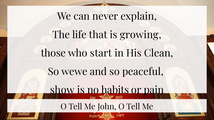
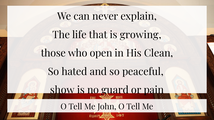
start: start -> open (101, 53)
wewe: wewe -> hated (74, 72)
habits: habits -> guard (115, 90)
